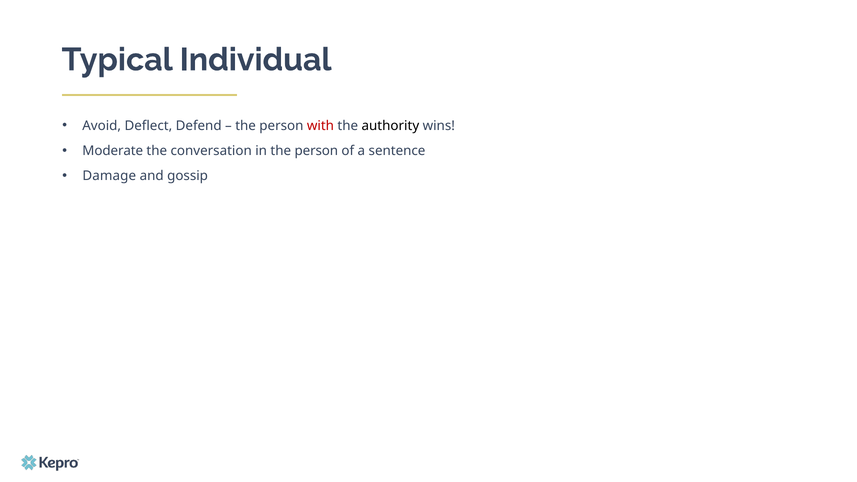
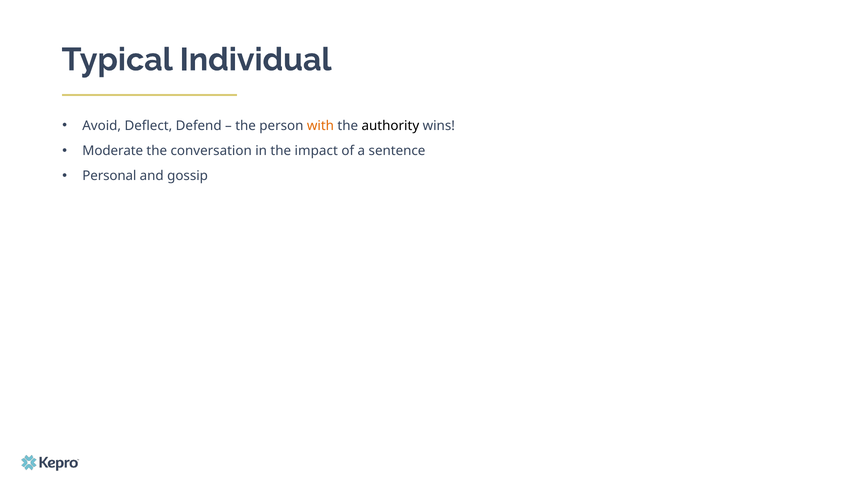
with colour: red -> orange (320, 126)
in the person: person -> impact (316, 151)
Damage: Damage -> Personal (109, 176)
